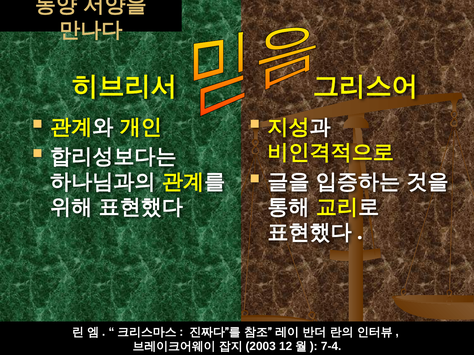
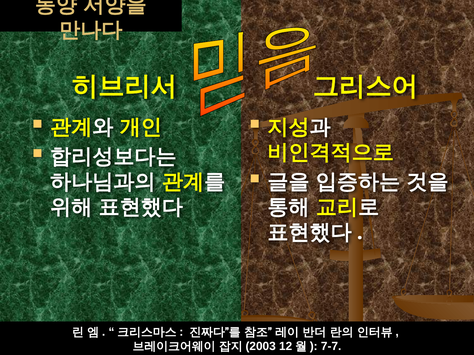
7-4: 7-4 -> 7-7 (331, 347)
